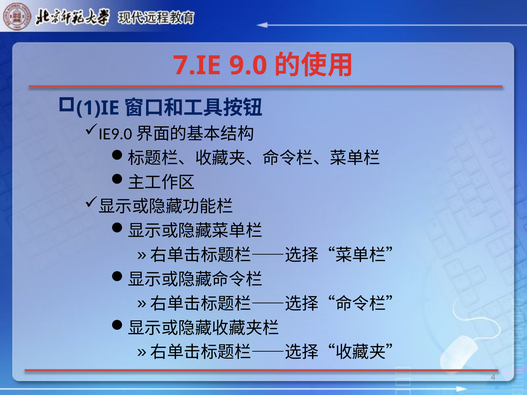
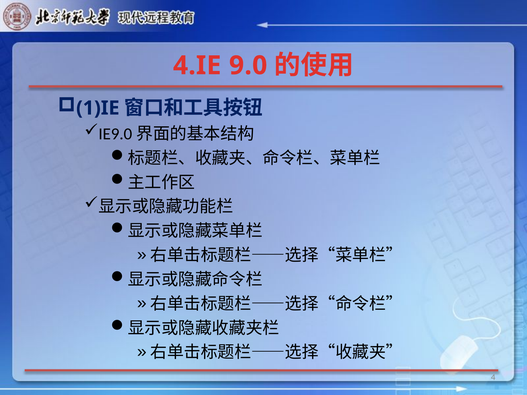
7.IE: 7.IE -> 4.IE (197, 66)
